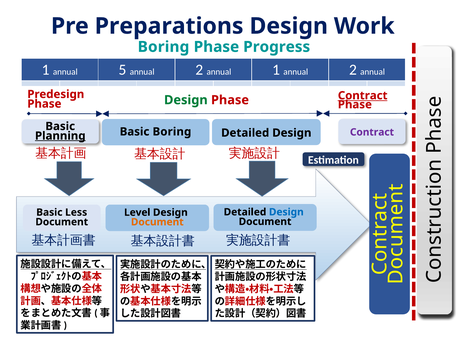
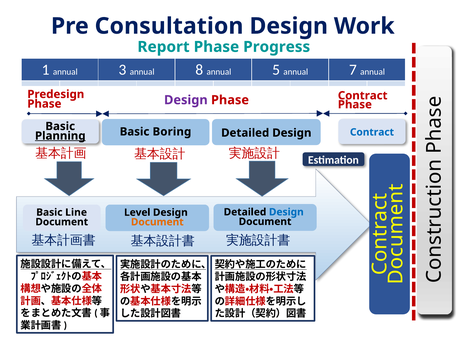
Preparations: Preparations -> Consultation (169, 26)
Boring: Boring -> Report (164, 47)
5: 5 -> 3 (122, 70)
2: 2 -> 8 (199, 70)
annual 1: 1 -> 5 (276, 70)
2: 2 -> 7 (353, 70)
Design colour: green -> purple (186, 100)
Contract underline: present -> none (363, 96)
Contract colour: purple -> blue (372, 132)
Less: Less -> Line (76, 212)
